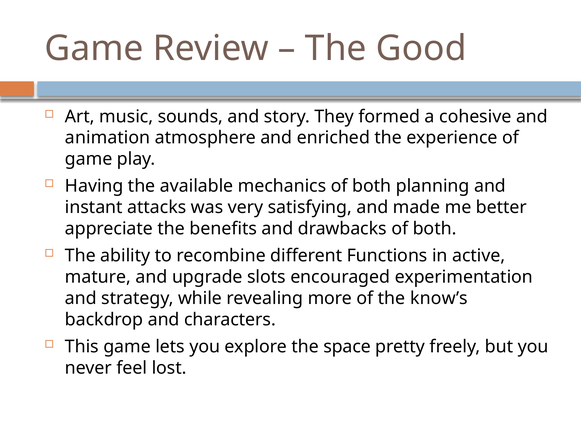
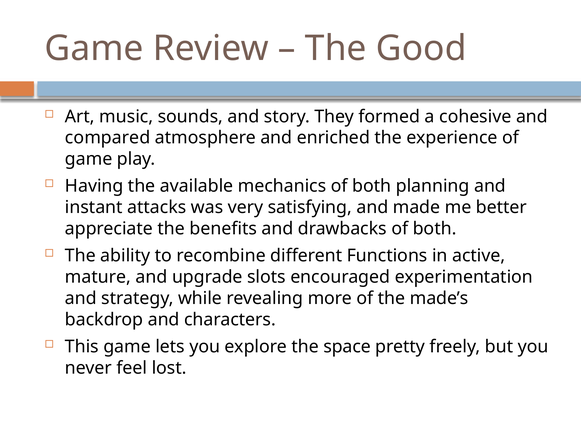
animation: animation -> compared (108, 138)
know’s: know’s -> made’s (439, 298)
